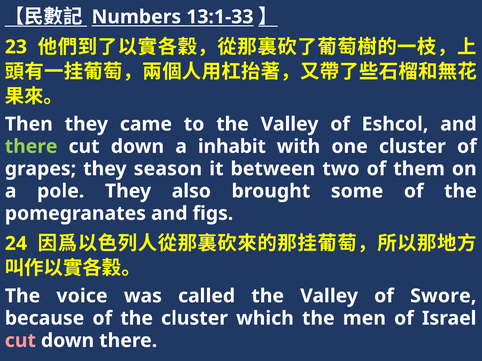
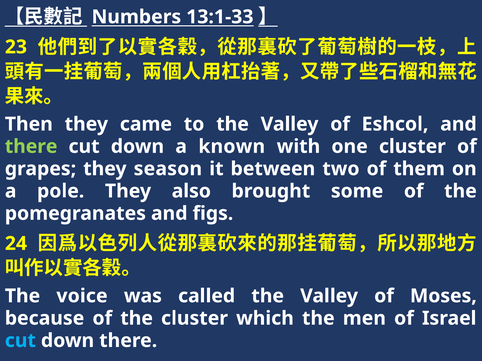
inhabit: inhabit -> known (232, 147)
Swore: Swore -> Moses (443, 296)
cut colour: pink -> light blue (20, 341)
